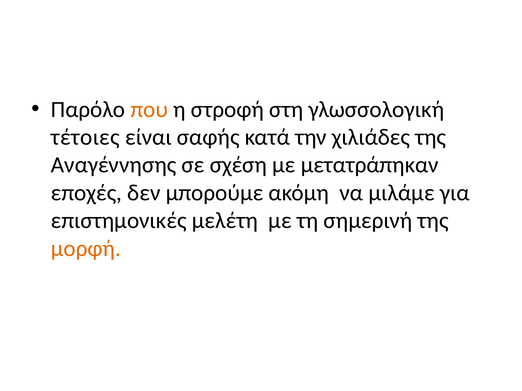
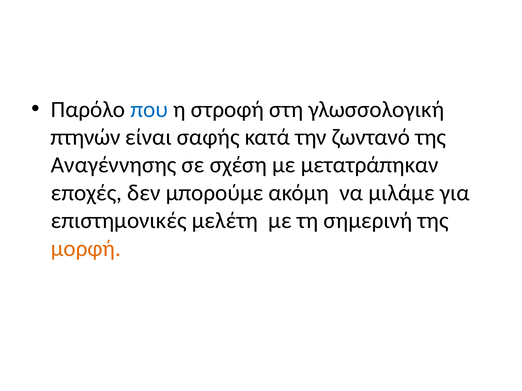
που colour: orange -> blue (149, 110)
τέτοιες: τέτοιες -> πτηνών (86, 137)
χιλιάδες: χιλιάδες -> ζωντανό (371, 137)
